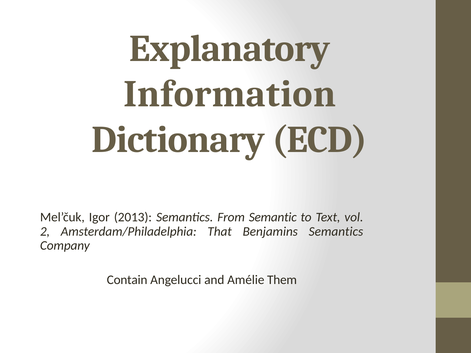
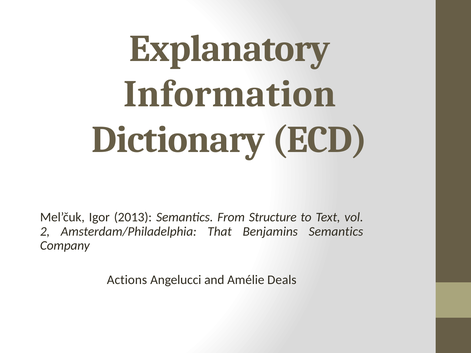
Semantic: Semantic -> Structure (273, 217)
Contain: Contain -> Actions (127, 280)
Them: Them -> Deals (282, 280)
